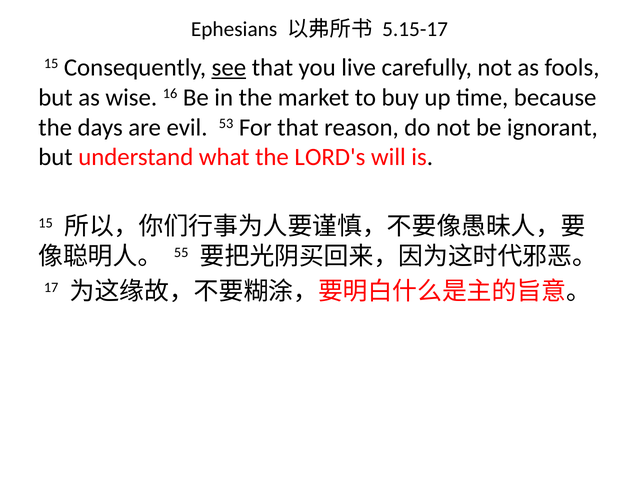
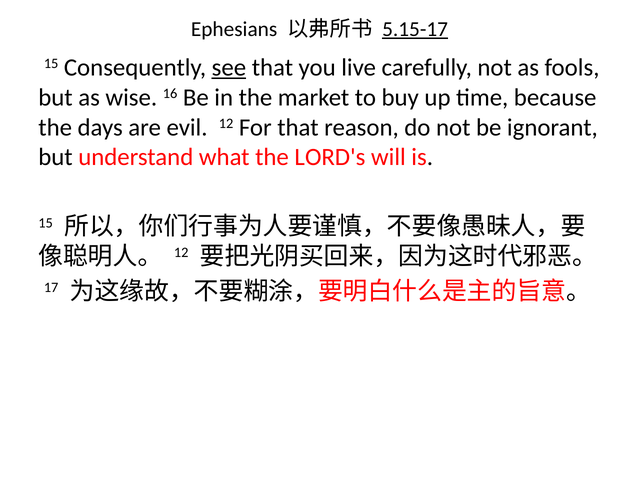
5.15-17 underline: none -> present (415, 29)
evil 53: 53 -> 12 (226, 123)
55: 55 -> 12 (181, 253)
